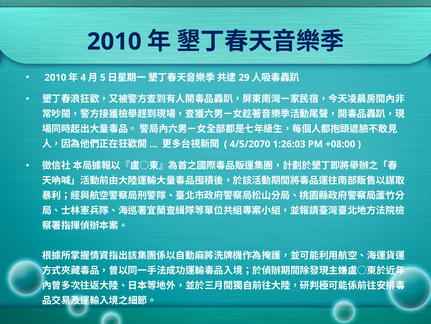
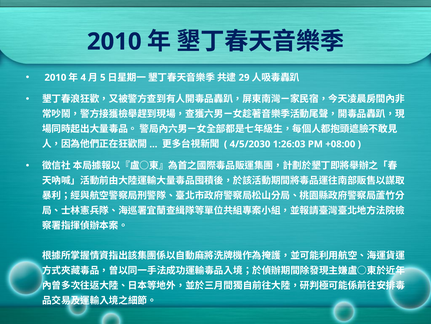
4/5/2070: 4/5/2070 -> 4/5/2030 (250, 144)
